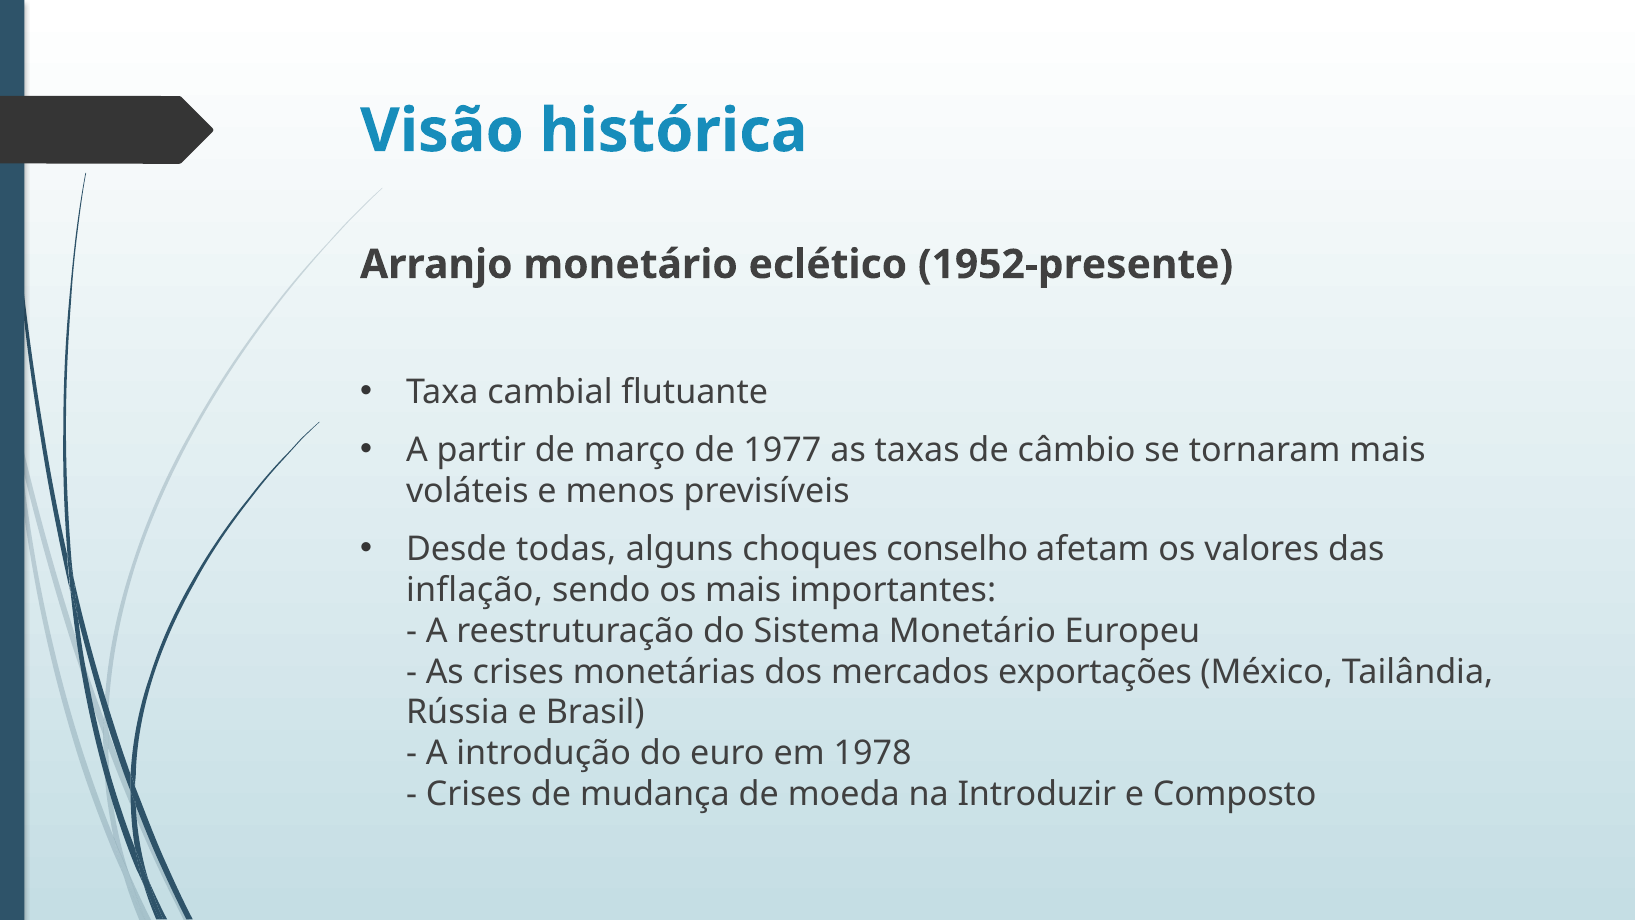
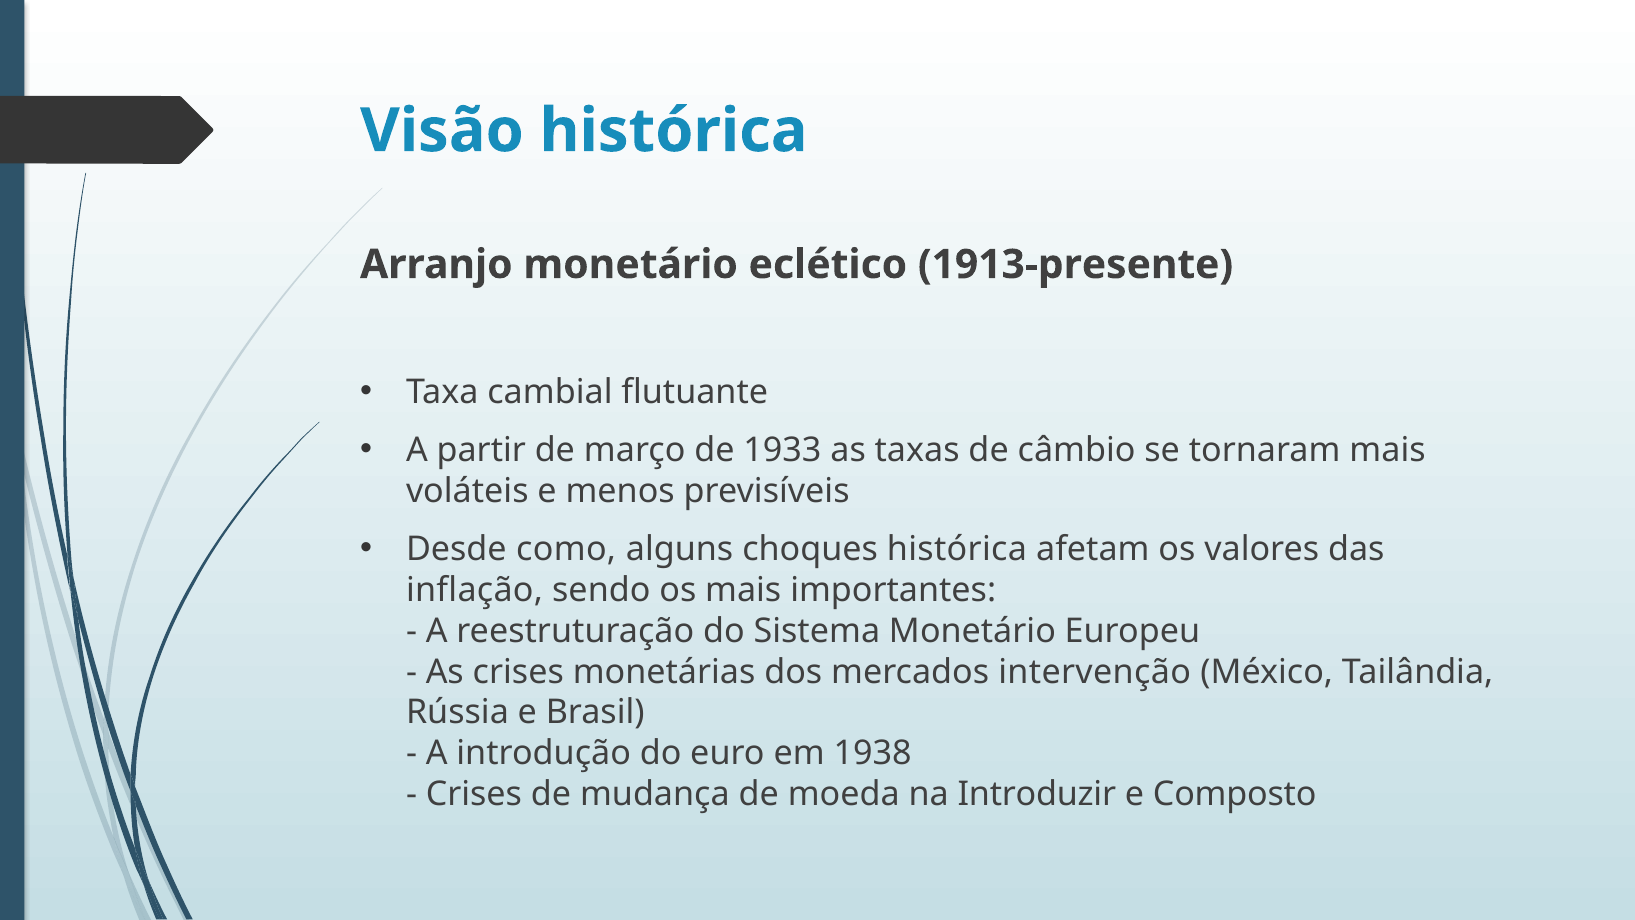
1952-presente: 1952-presente -> 1913-presente (1076, 264)
1977: 1977 -> 1933 (782, 450)
todas: todas -> como (566, 549)
choques conselho: conselho -> histórica (957, 549)
exportações: exportações -> intervenção (1095, 672)
1978: 1978 -> 1938 (873, 753)
